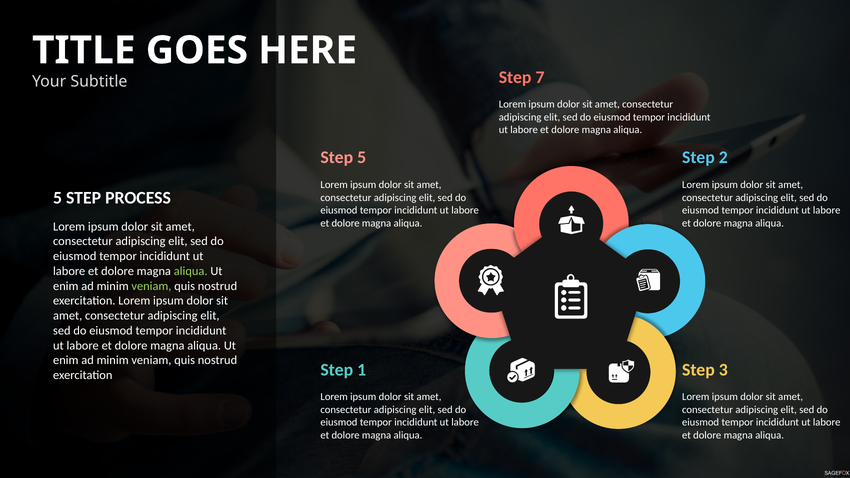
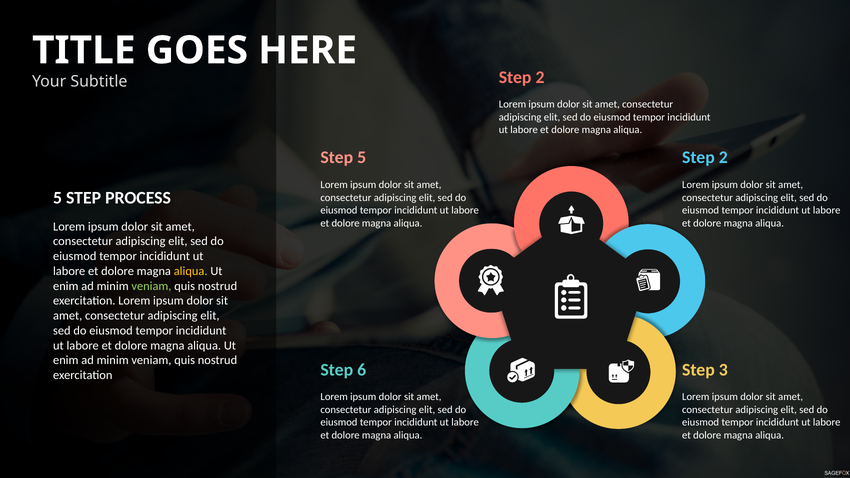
7: 7 -> 2 (540, 77)
aliqua colour: light green -> yellow (191, 271)
1: 1 -> 6 (362, 370)
